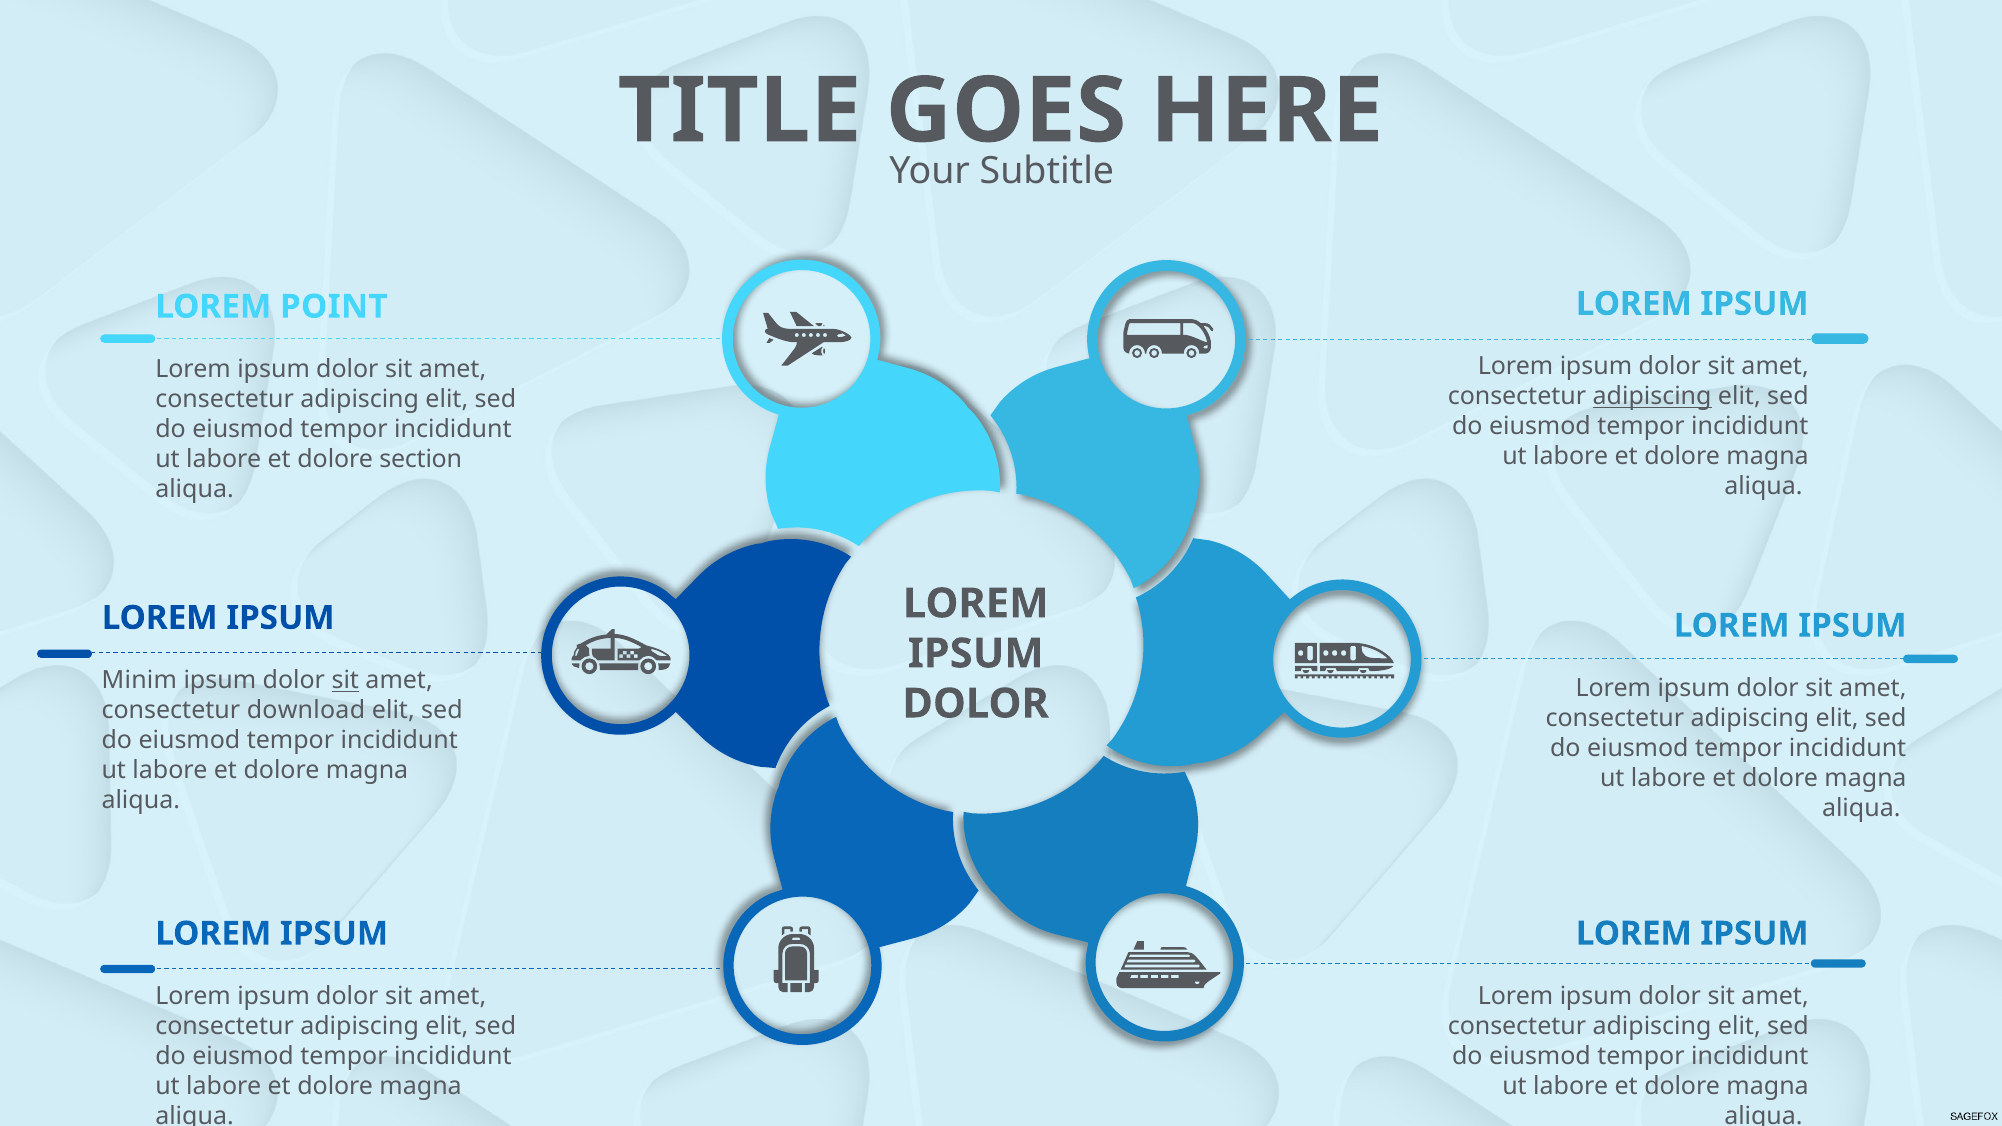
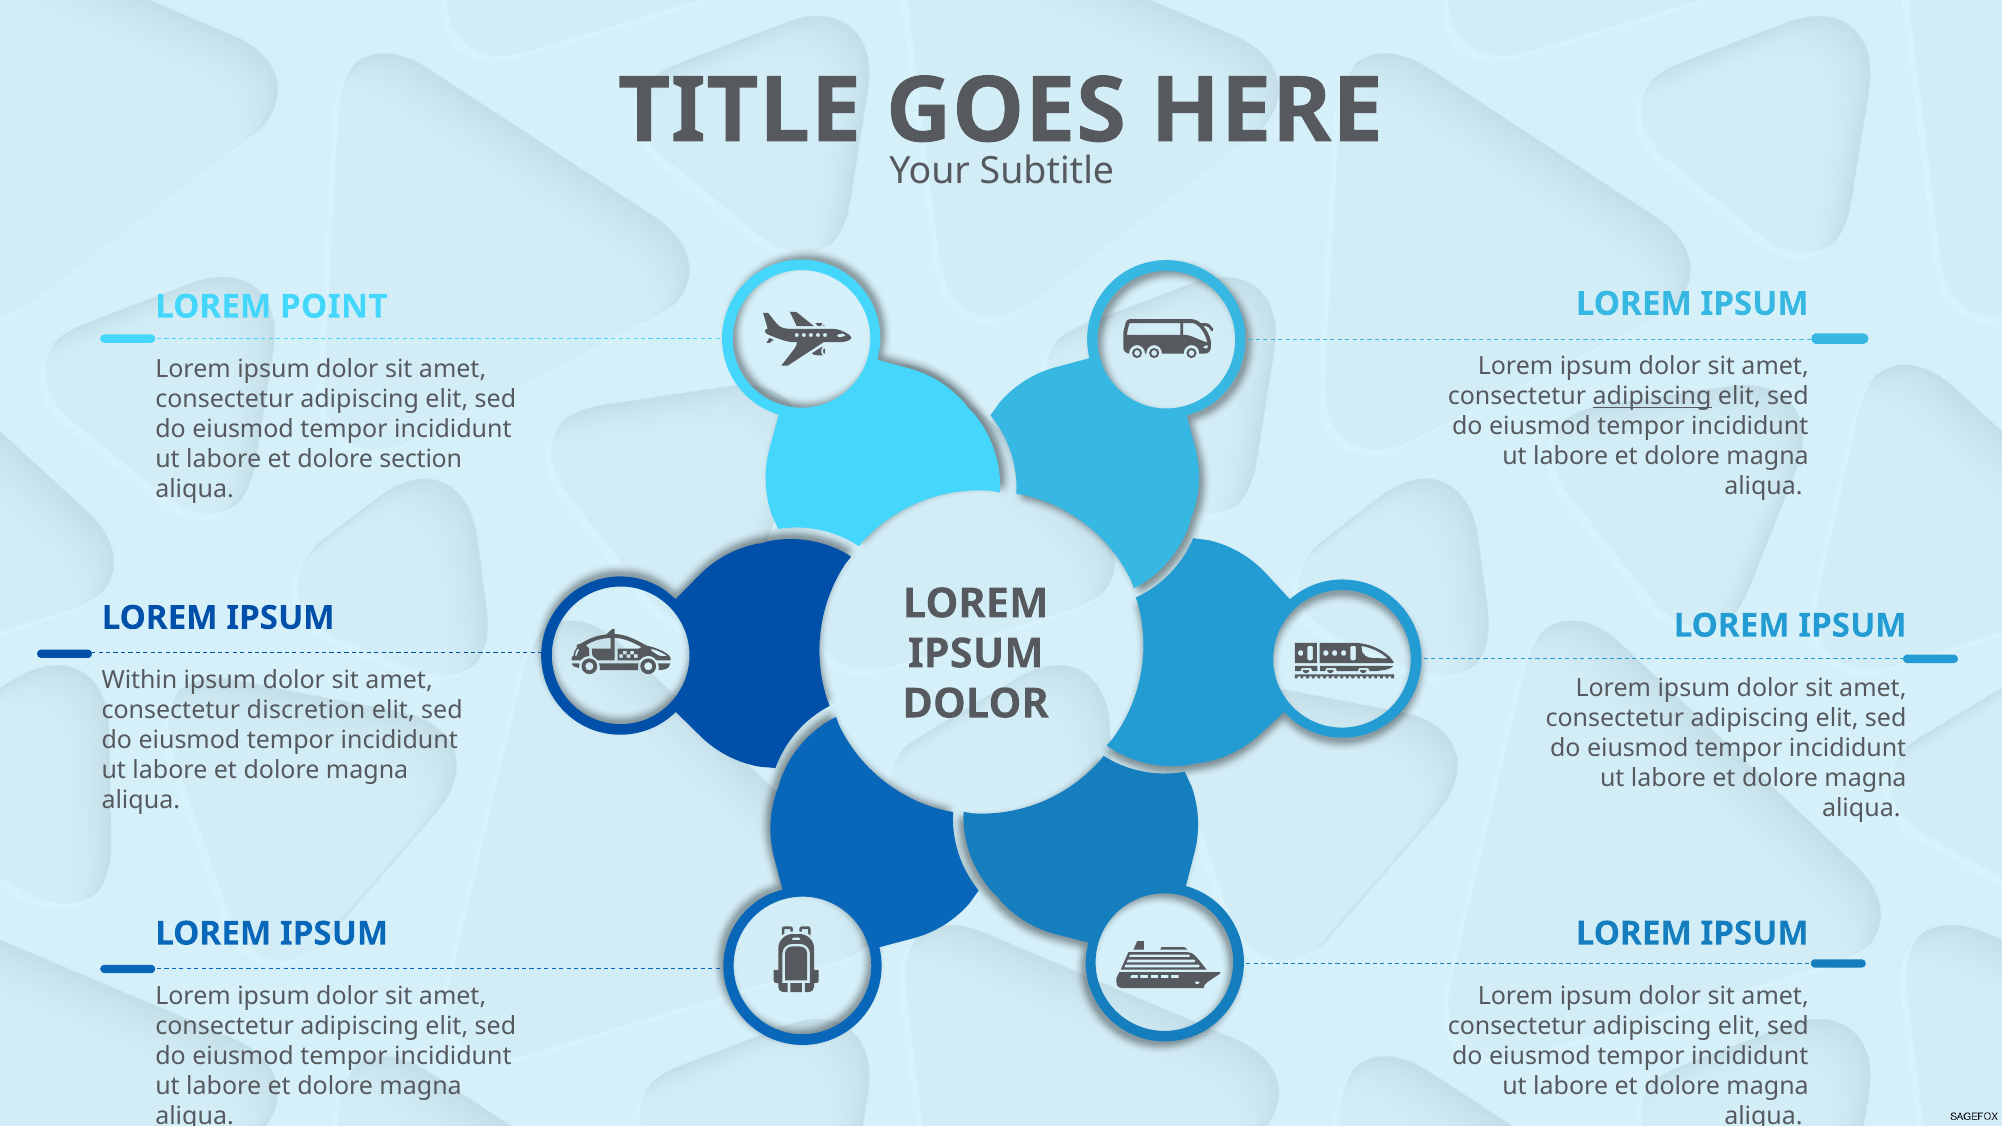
Minim: Minim -> Within (139, 681)
sit underline: present -> none (345, 681)
download: download -> discretion (306, 711)
